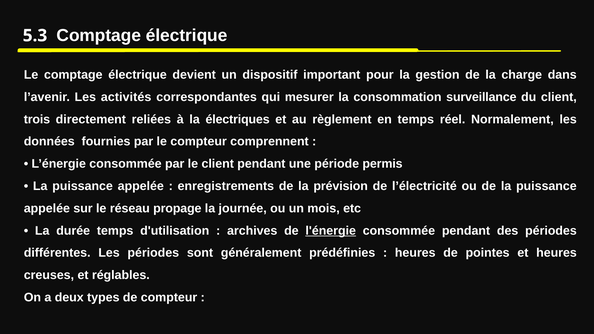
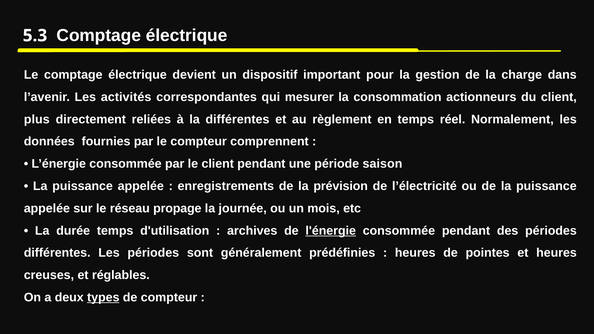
surveillance: surveillance -> actionneurs (481, 97)
trois: trois -> plus (37, 119)
la électriques: électriques -> différentes (237, 119)
permis: permis -> saison (382, 164)
types underline: none -> present (103, 297)
